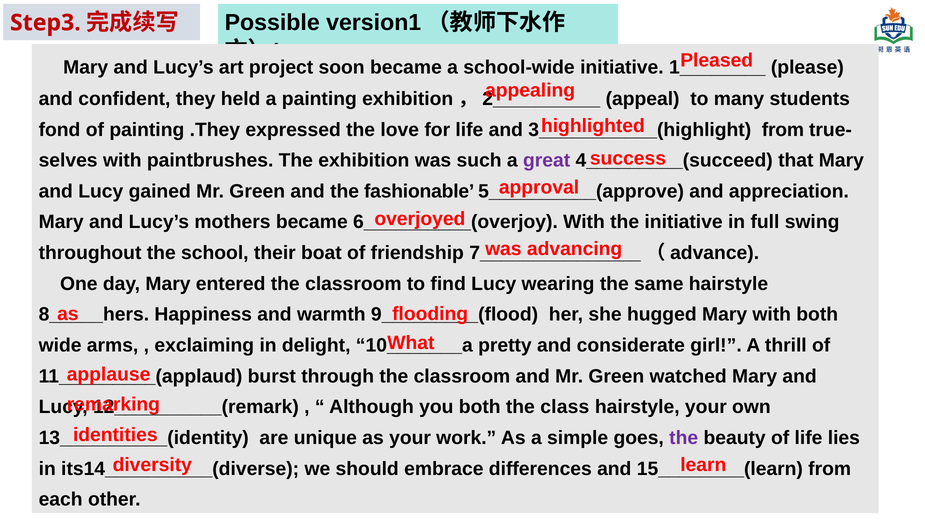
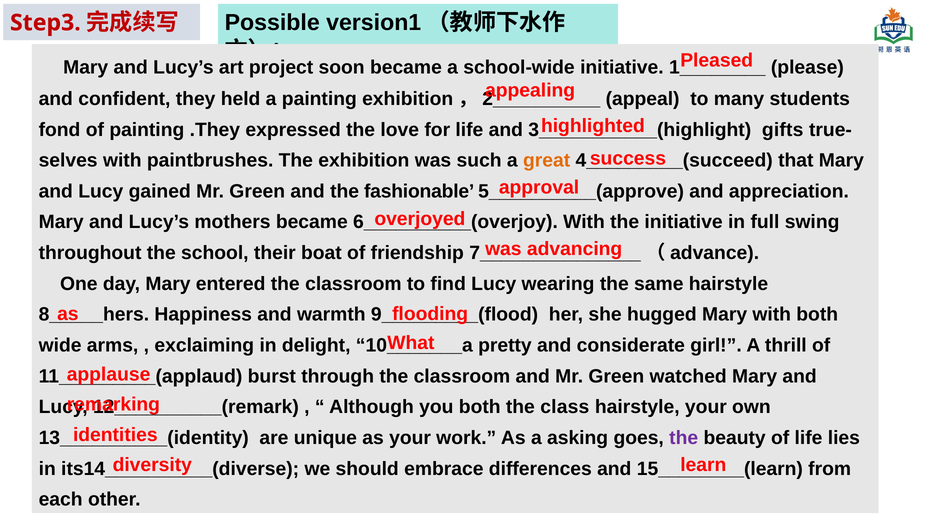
from: from -> gifts (783, 130)
great colour: purple -> orange (547, 161)
simple: simple -> asking (578, 438)
